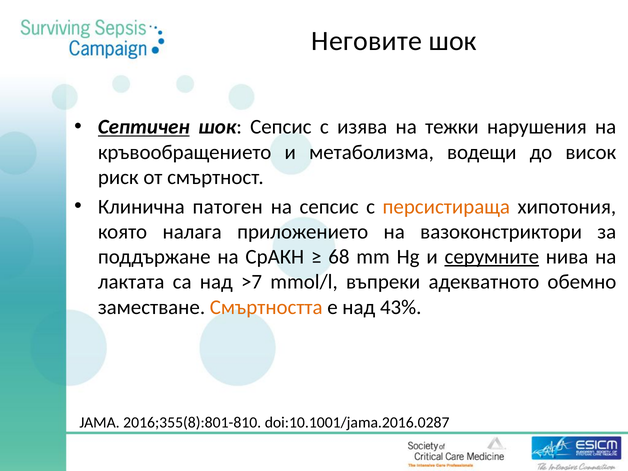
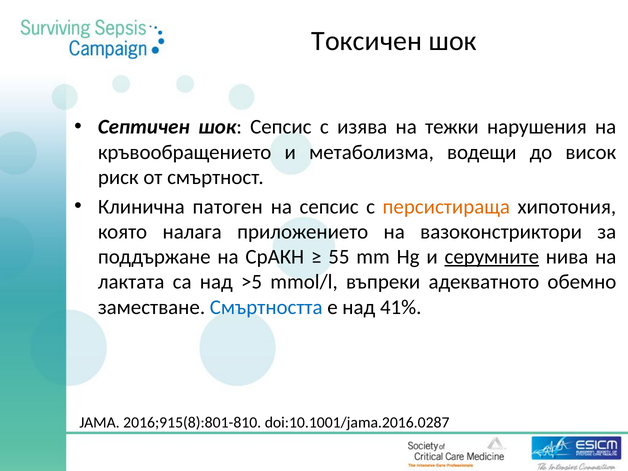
Неговите: Неговите -> Токсичен (367, 41)
Септичен underline: present -> none (144, 127)
68: 68 -> 55 (339, 257)
>7: >7 -> >5 (252, 282)
Смъртността colour: orange -> blue (266, 307)
43%: 43% -> 41% (401, 307)
2016;355(8):801-810: 2016;355(8):801-810 -> 2016;915(8):801-810 (192, 423)
